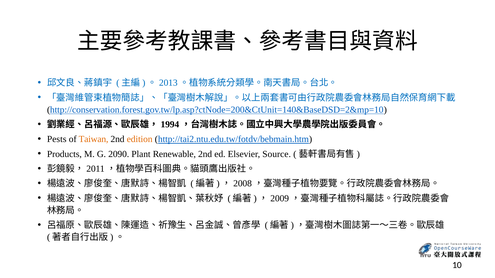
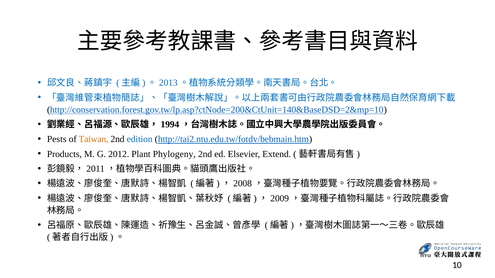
edition colour: orange -> blue (140, 139)
2090: 2090 -> 2012 (119, 154)
Renewable: Renewable -> Phylogeny (174, 154)
Source: Source -> Extend (277, 154)
